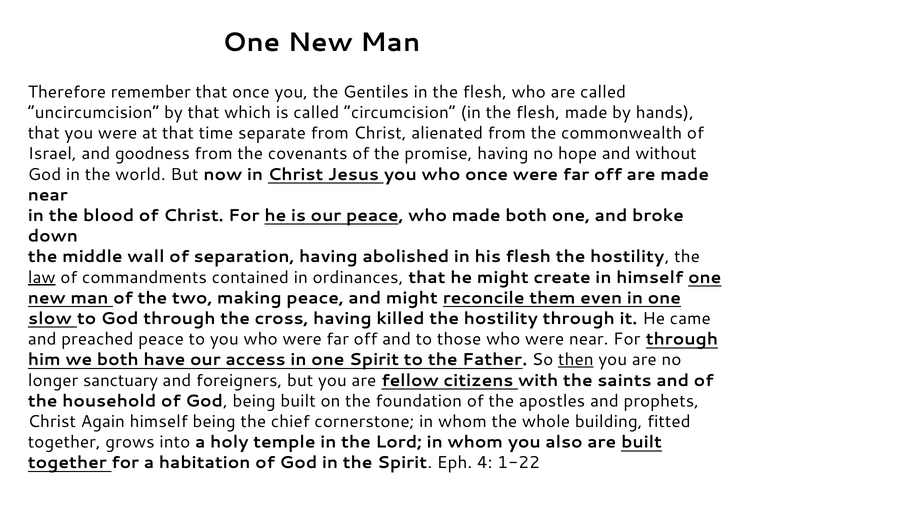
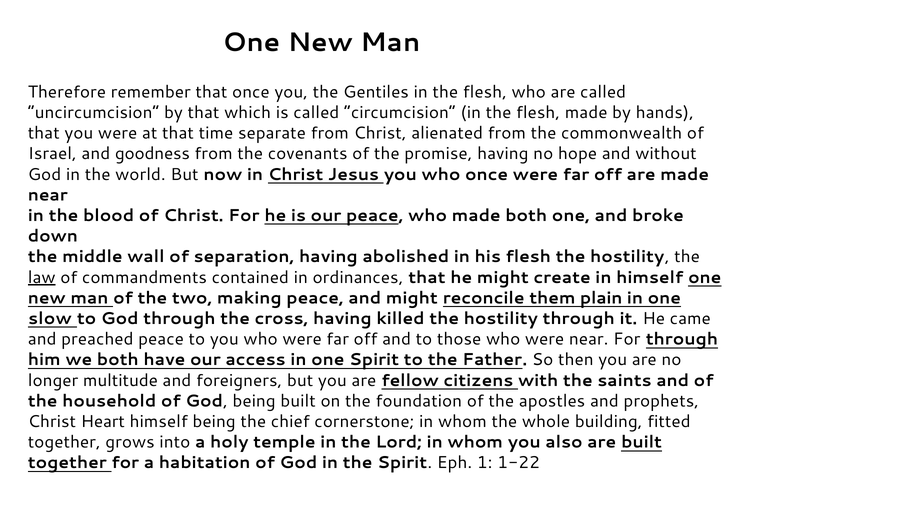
even: even -> plain (601, 298)
then underline: present -> none (576, 360)
sanctuary: sanctuary -> multitude (120, 381)
Again: Again -> Heart (103, 422)
4: 4 -> 1 (485, 463)
